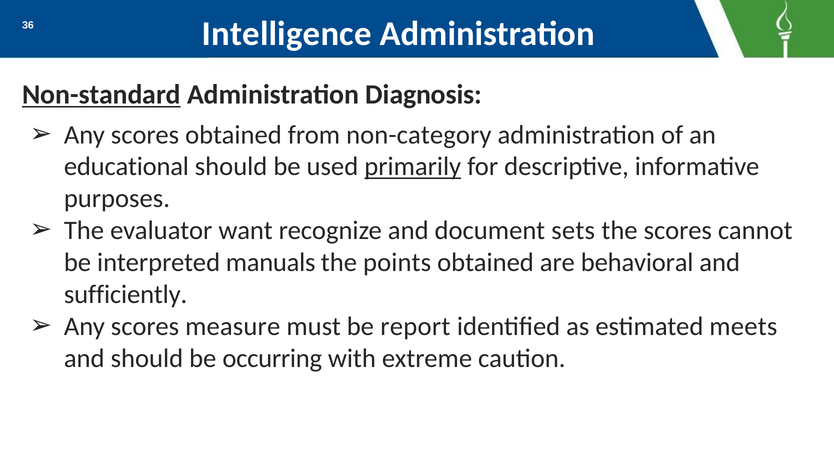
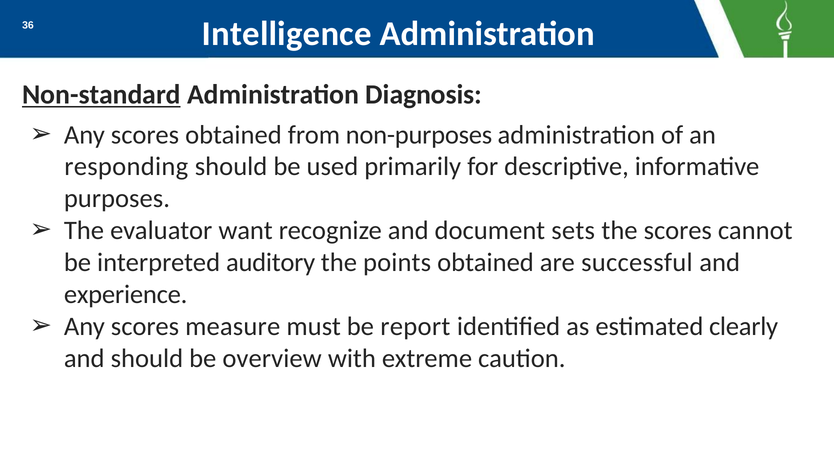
non-category: non-category -> non-purposes (419, 135)
educational: educational -> responding (126, 167)
primarily underline: present -> none (413, 167)
manuals: manuals -> auditory (271, 263)
behavioral: behavioral -> successful (637, 263)
sufficiently: sufficiently -> experience (126, 295)
meets: meets -> clearly (744, 326)
occurring: occurring -> overview (272, 358)
